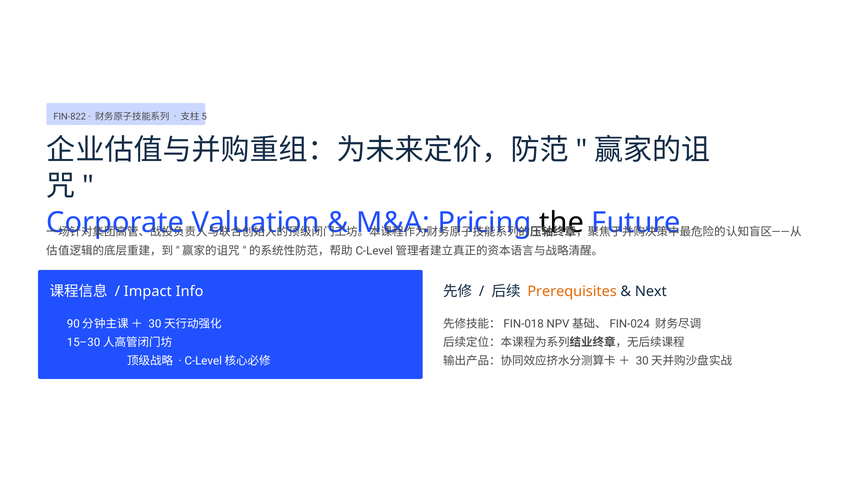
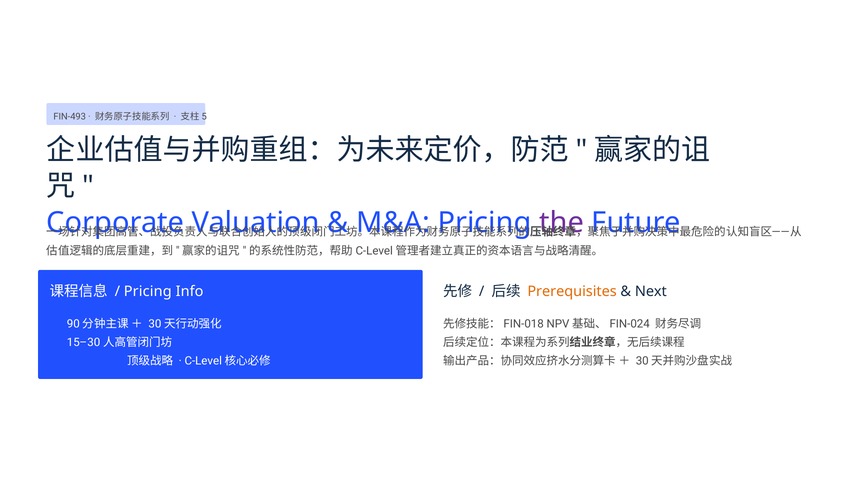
FIN-822: FIN-822 -> FIN-493 (70, 117)
the colour: black -> purple (562, 222)
Impact: Impact -> Pricing (148, 292)
